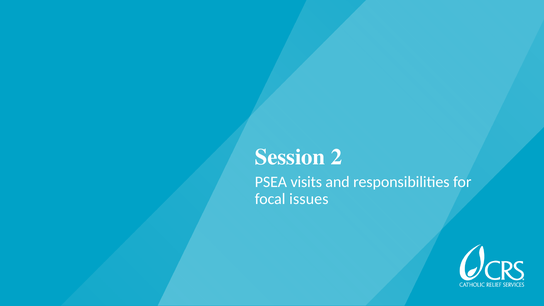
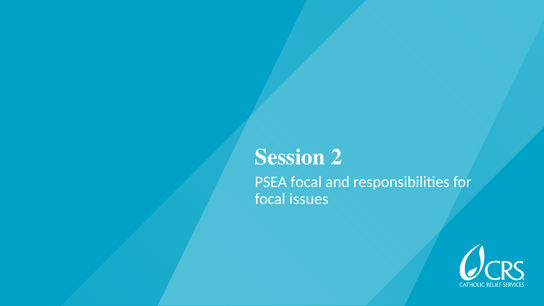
PSEA visits: visits -> focal (306, 182)
